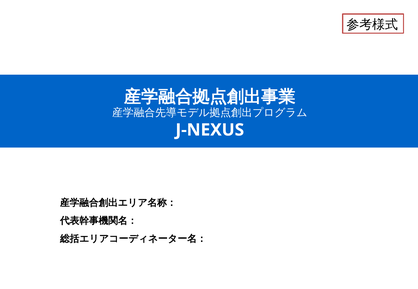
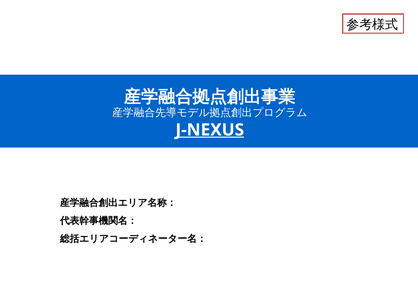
J-NEXUS underline: none -> present (210, 130)
